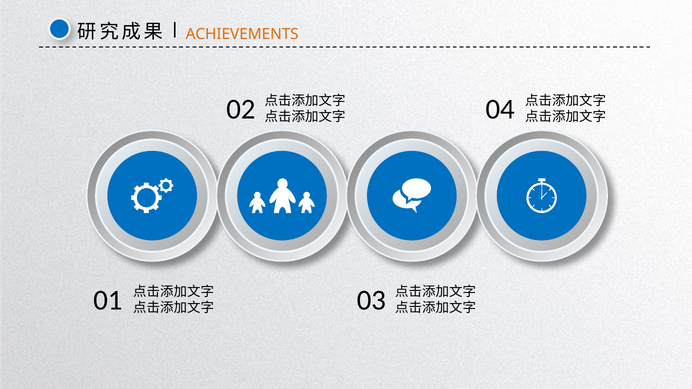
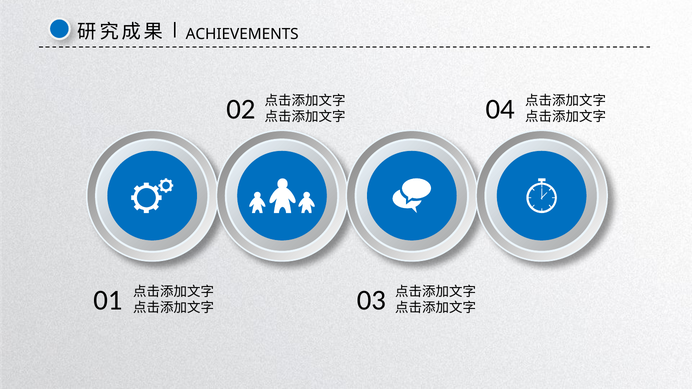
ACHIEVEMENTS colour: orange -> black (242, 34)
